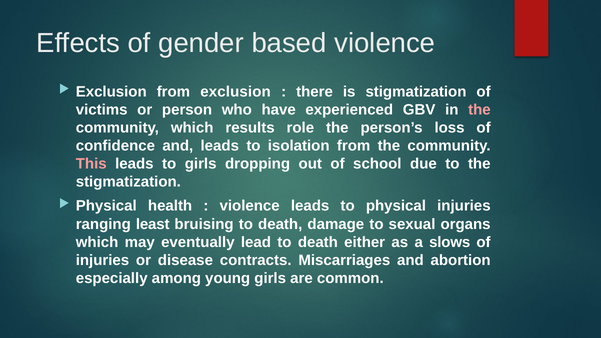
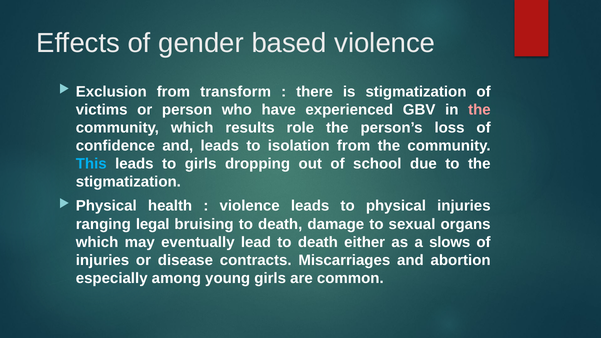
from exclusion: exclusion -> transform (236, 92)
This colour: pink -> light blue (91, 164)
least: least -> legal (153, 224)
